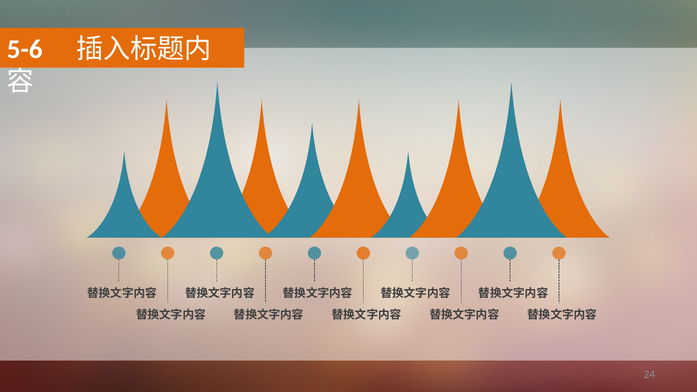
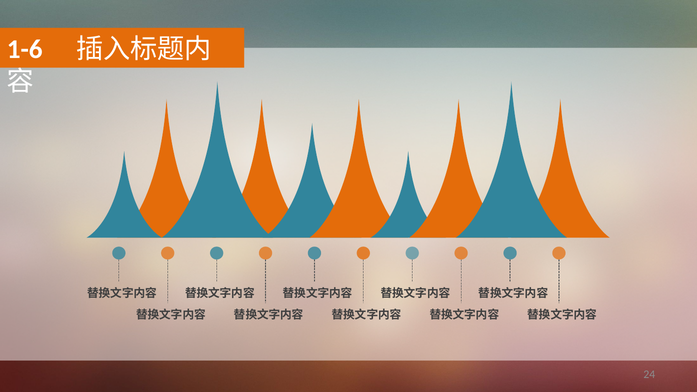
5-6: 5-6 -> 1-6 (25, 49)
